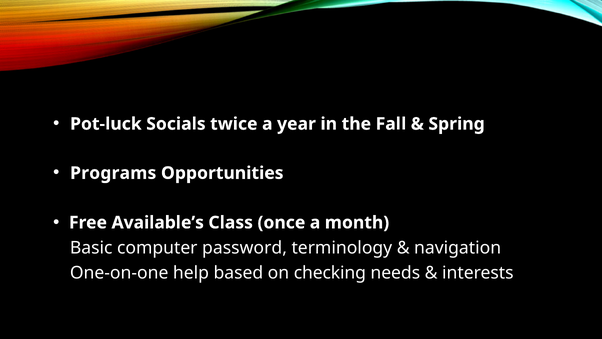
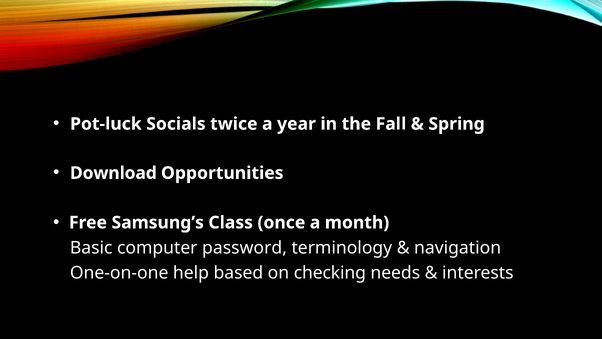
Programs: Programs -> Download (113, 173)
Available’s: Available’s -> Samsung’s (158, 222)
